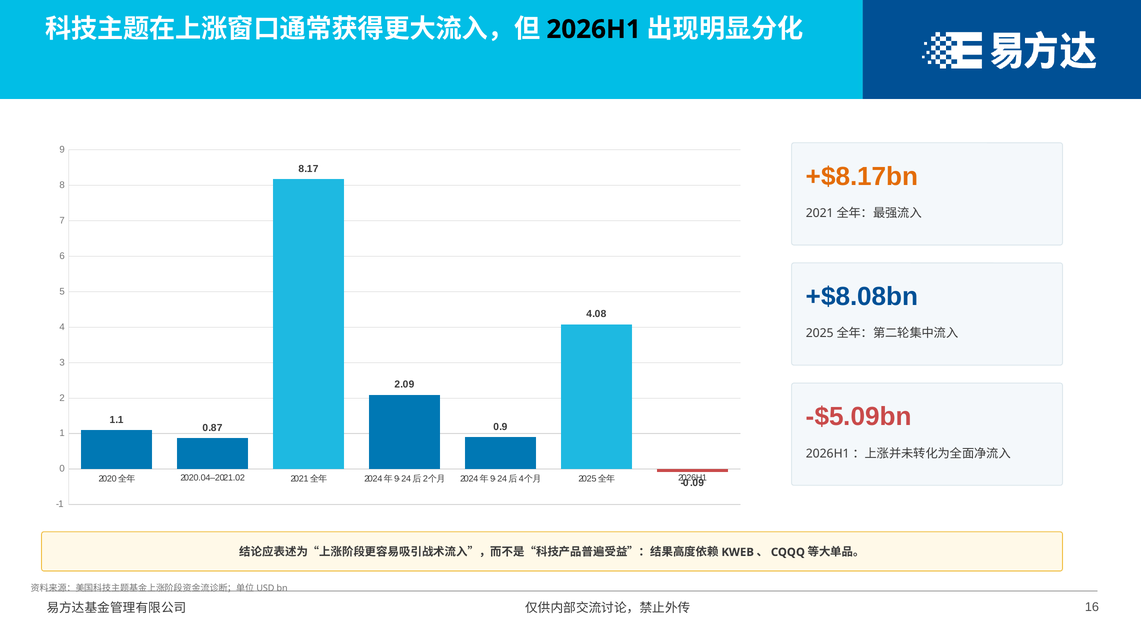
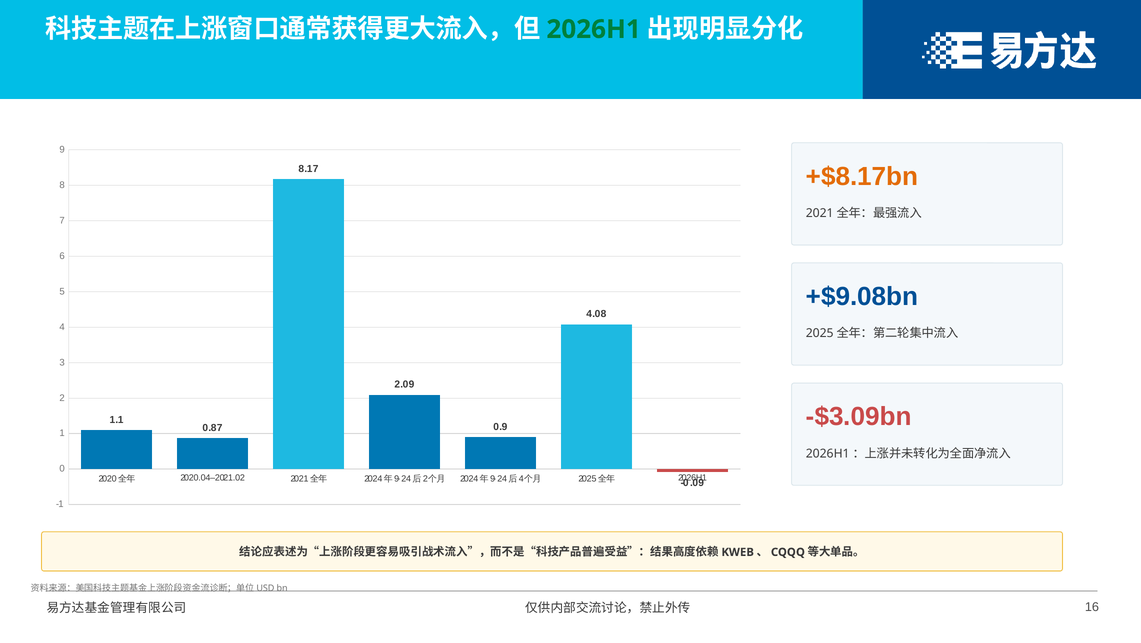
2026H1 colour: black -> green (594, 29)
+$8.08bn: +$8.08bn -> +$9.08bn (862, 296)
-$5.09bn: -$5.09bn -> -$3.09bn (859, 416)
